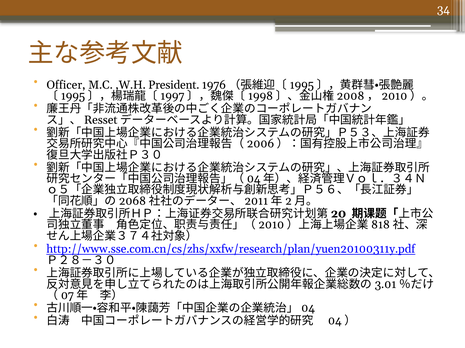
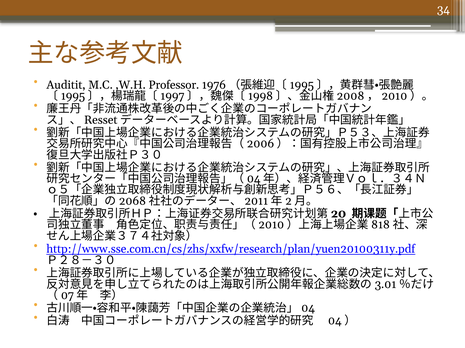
Officer: Officer -> Auditit (66, 85)
President: President -> Professor (174, 85)
